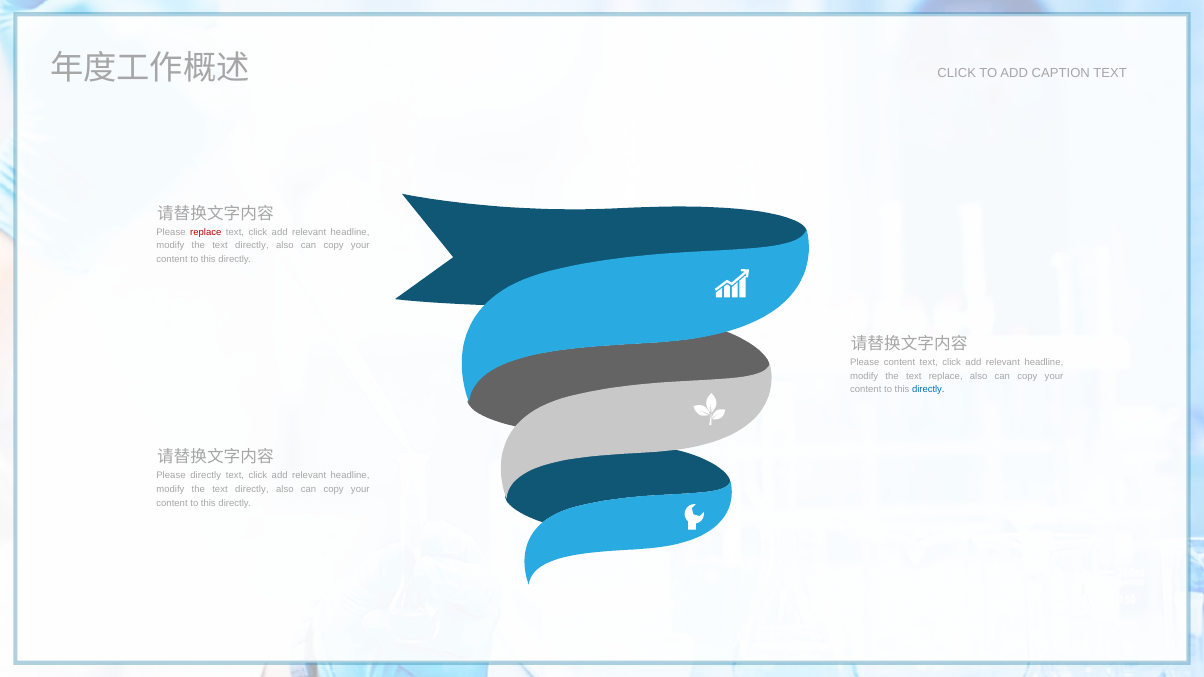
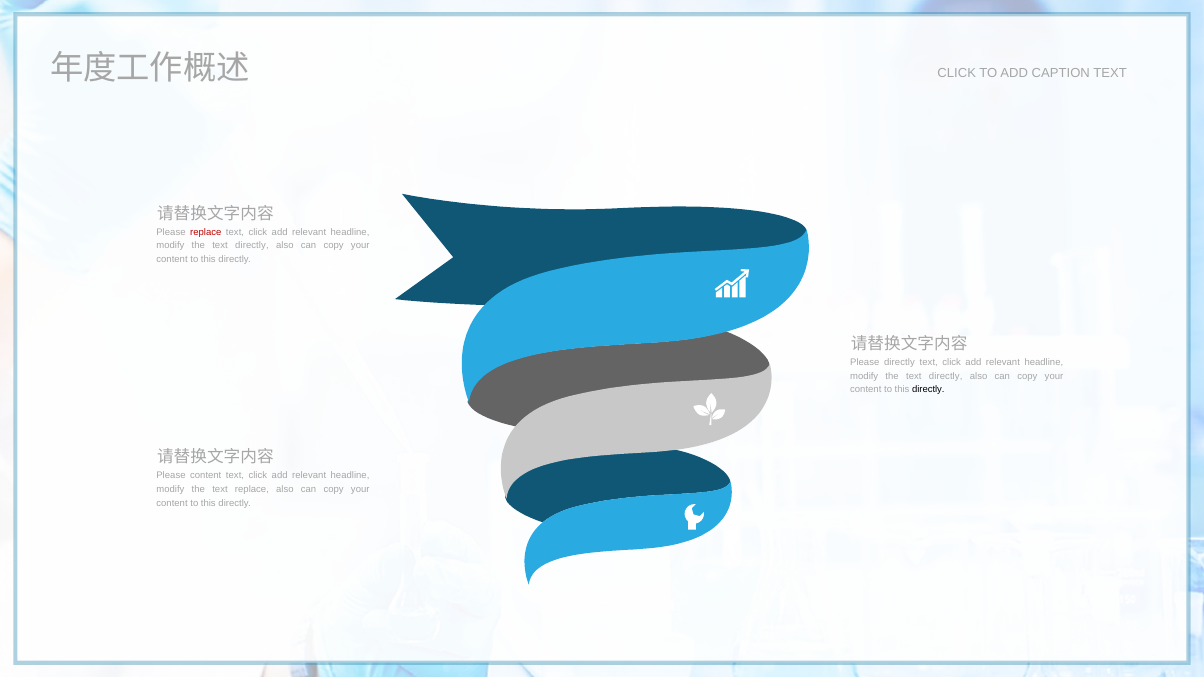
Please content: content -> directly (899, 363)
replace: replace -> directly (946, 376)
directly colour: blue -> black (928, 390)
Please directly: directly -> content (206, 476)
directly: directly -> replace (252, 490)
